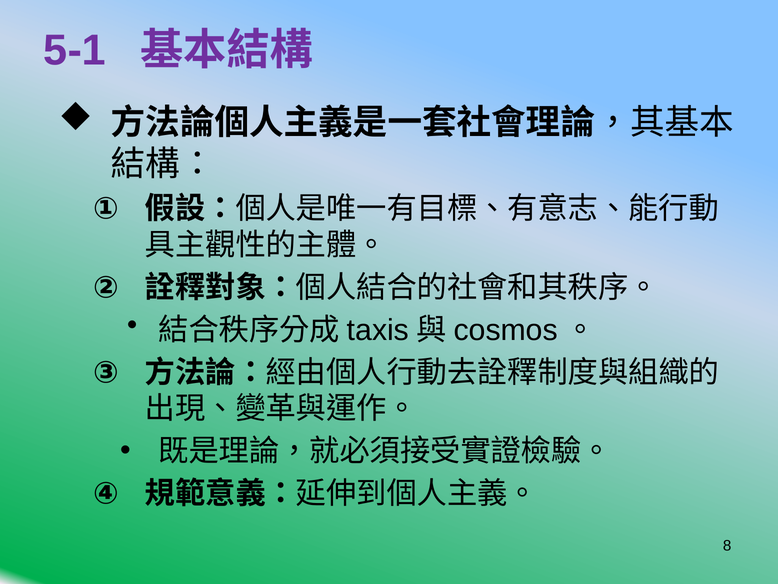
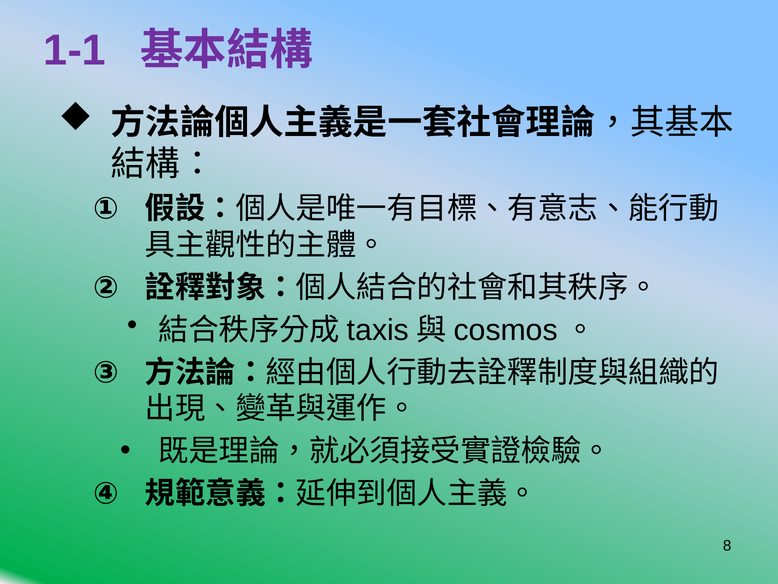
5-1: 5-1 -> 1-1 (75, 50)
